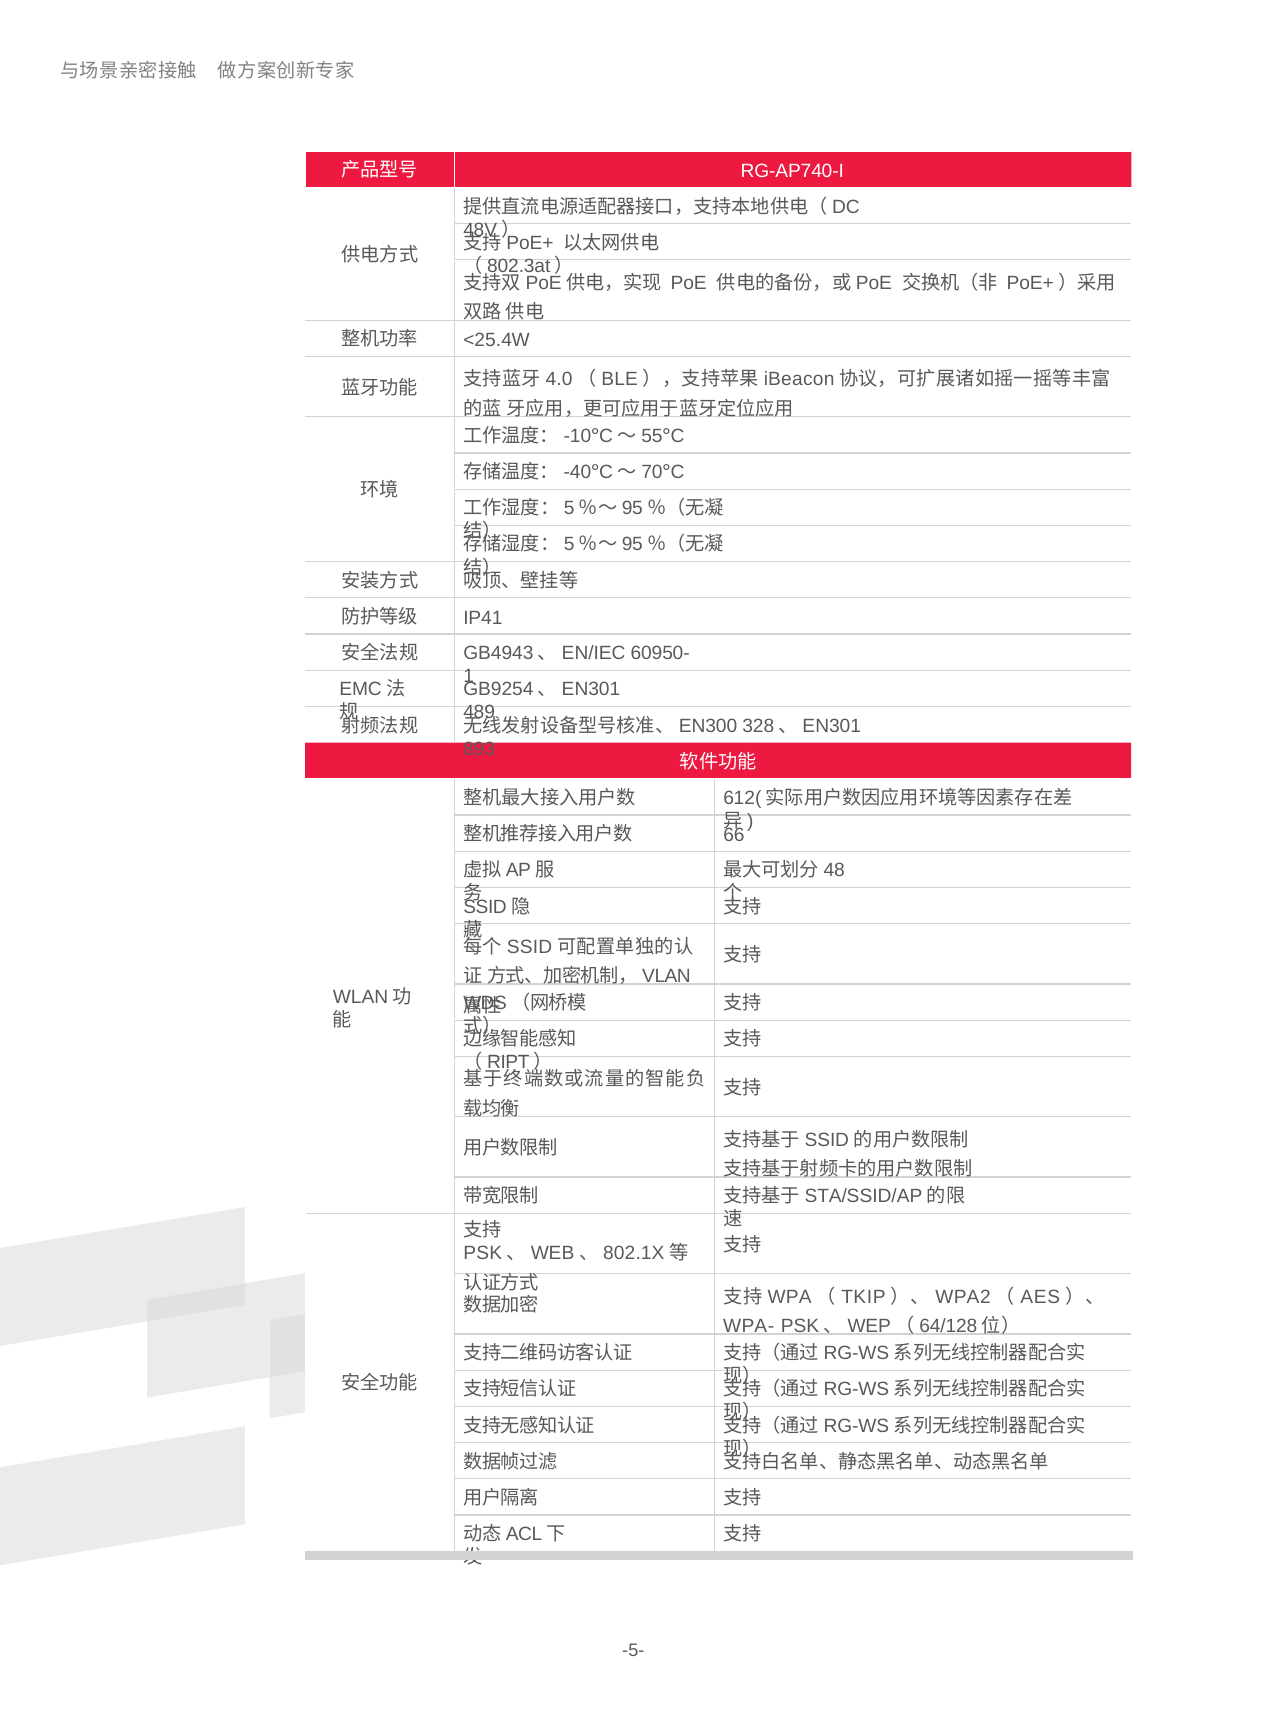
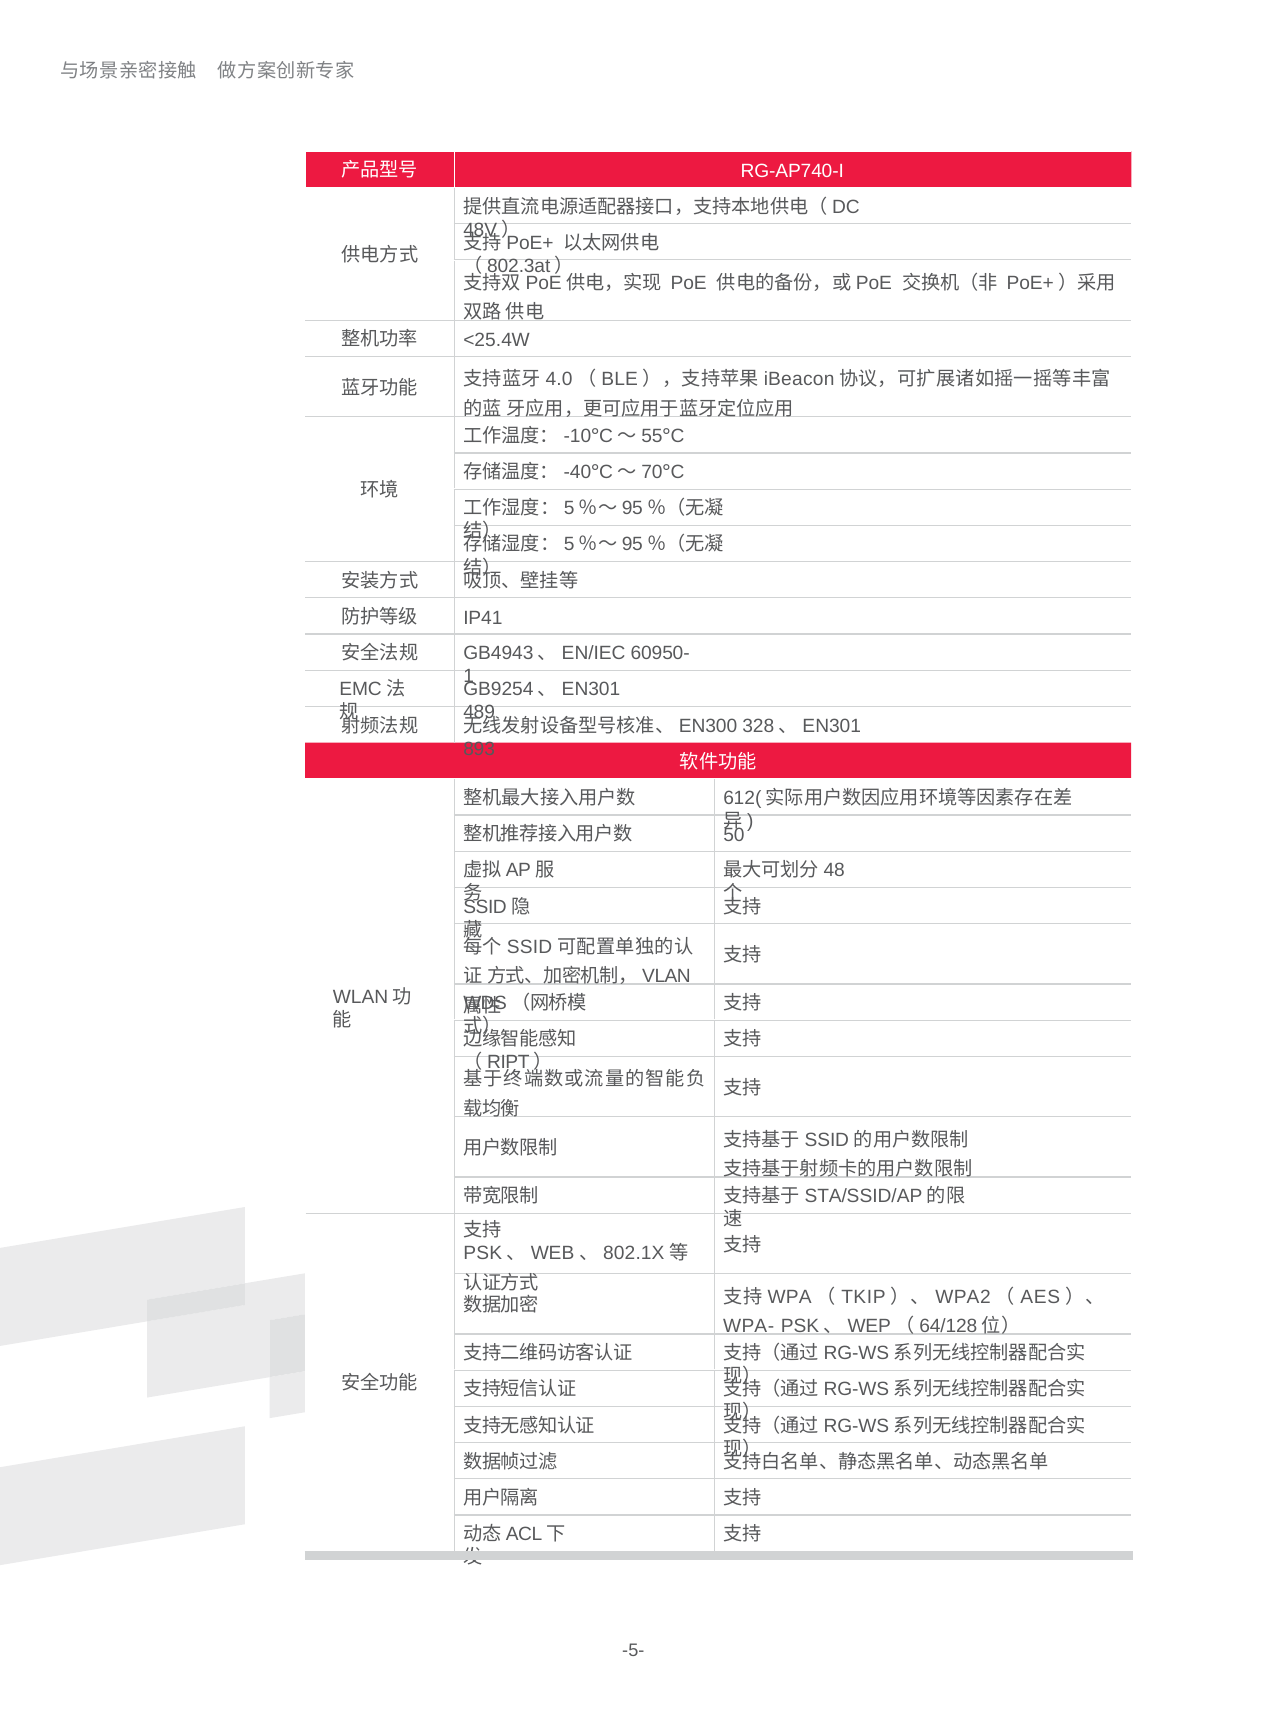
66: 66 -> 50 (734, 836)
